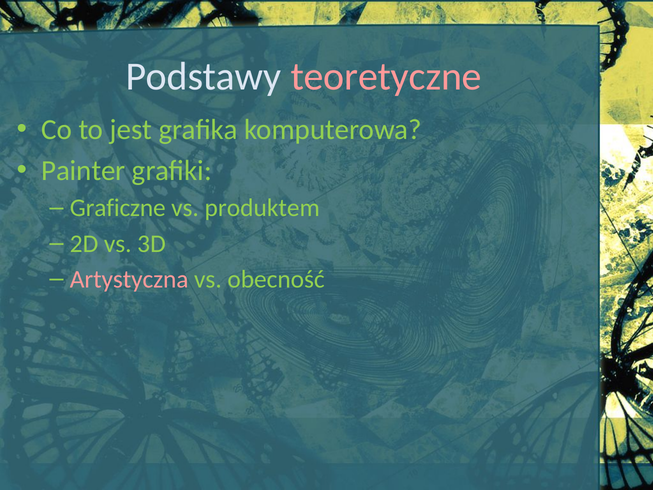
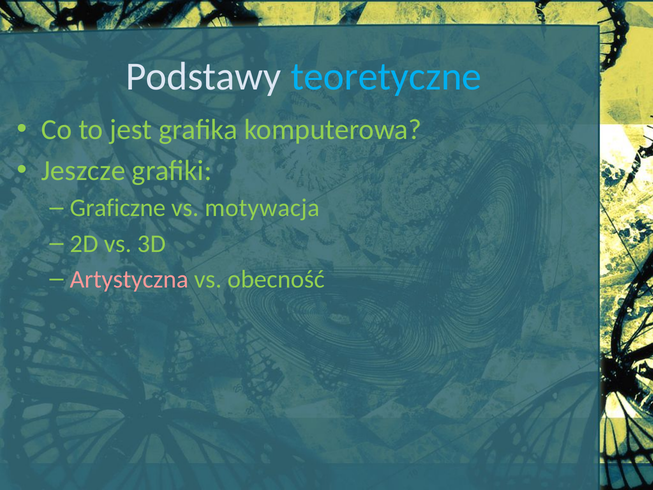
teoretyczne colour: pink -> light blue (386, 77)
Painter: Painter -> Jeszcze (83, 170)
produktem: produktem -> motywacja (262, 208)
